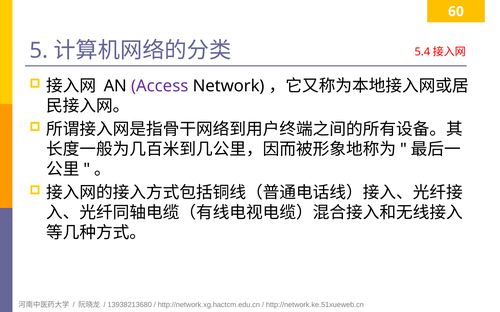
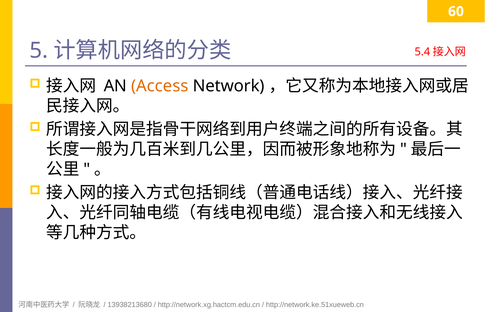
Access colour: purple -> orange (160, 86)
